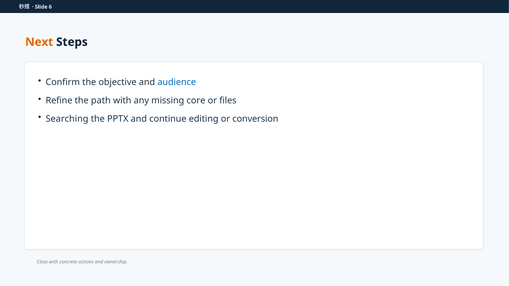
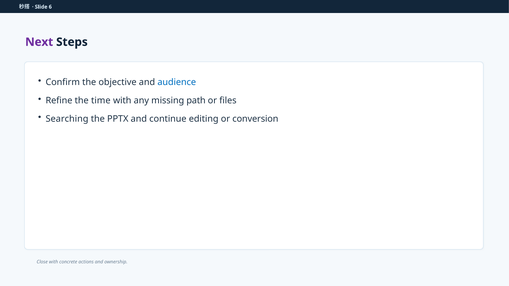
Next colour: orange -> purple (39, 42)
path: path -> time (101, 101)
core: core -> path (196, 101)
